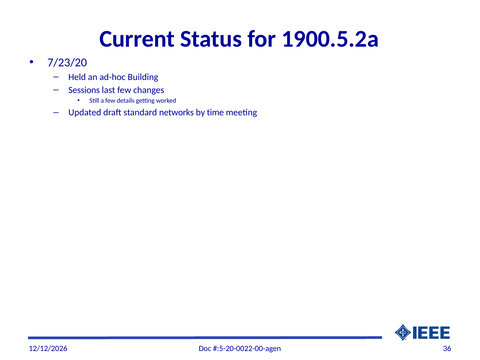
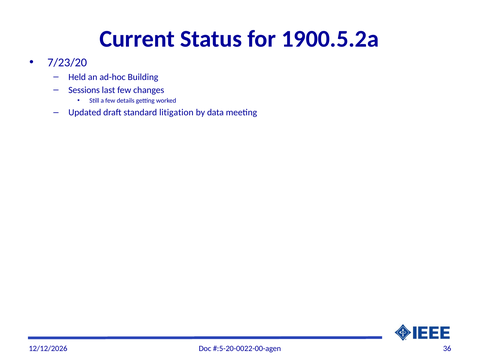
networks: networks -> litigation (176, 112)
time: time -> data (215, 112)
